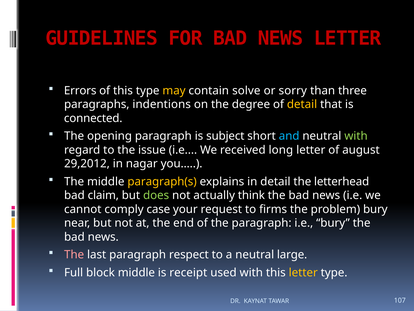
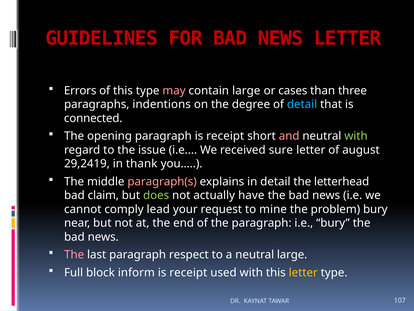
may colour: yellow -> pink (174, 90)
contain solve: solve -> large (246, 90)
sorry: sorry -> cases (293, 90)
detail colour: yellow -> light blue (302, 104)
paragraph is subject: subject -> receipt (225, 136)
and colour: light blue -> pink (289, 136)
long: long -> sure (281, 150)
29,2012: 29,2012 -> 29,2419 (87, 164)
nagar: nagar -> thank (142, 164)
paragraph(s colour: yellow -> pink (162, 181)
think: think -> have (251, 195)
case: case -> lead (158, 209)
firms: firms -> mine (273, 209)
block middle: middle -> inform (136, 272)
